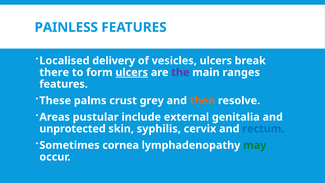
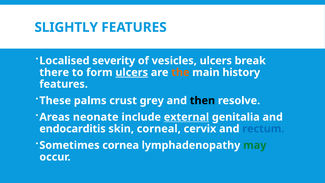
PAINLESS: PAINLESS -> SLIGHTLY (66, 27)
delivery: delivery -> severity (114, 61)
the colour: purple -> orange (180, 72)
ranges: ranges -> history (241, 72)
then colour: orange -> black (202, 100)
pustular: pustular -> neonate (96, 117)
external underline: none -> present (186, 117)
unprotected: unprotected -> endocarditis (73, 129)
syphilis: syphilis -> corneal (159, 129)
